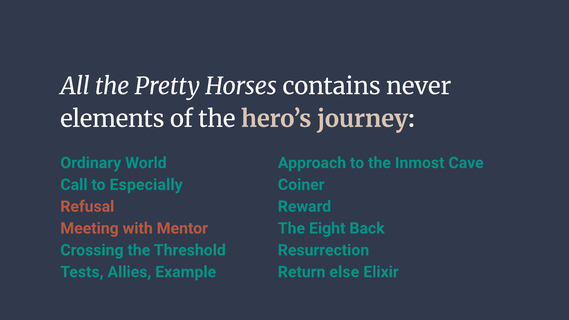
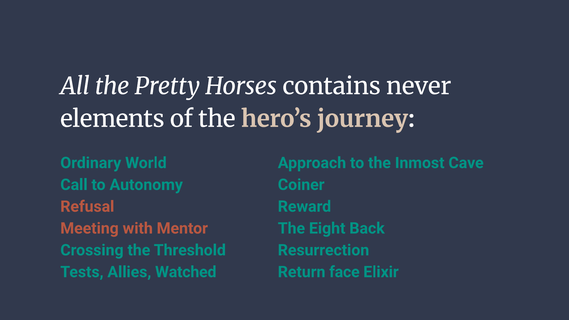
Especially: Especially -> Autonomy (146, 185)
Example: Example -> Watched (186, 272)
else: else -> face (344, 272)
